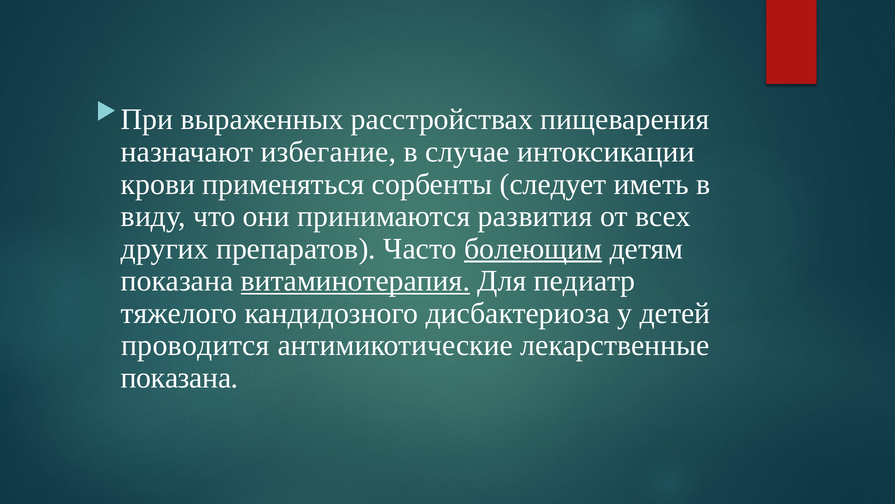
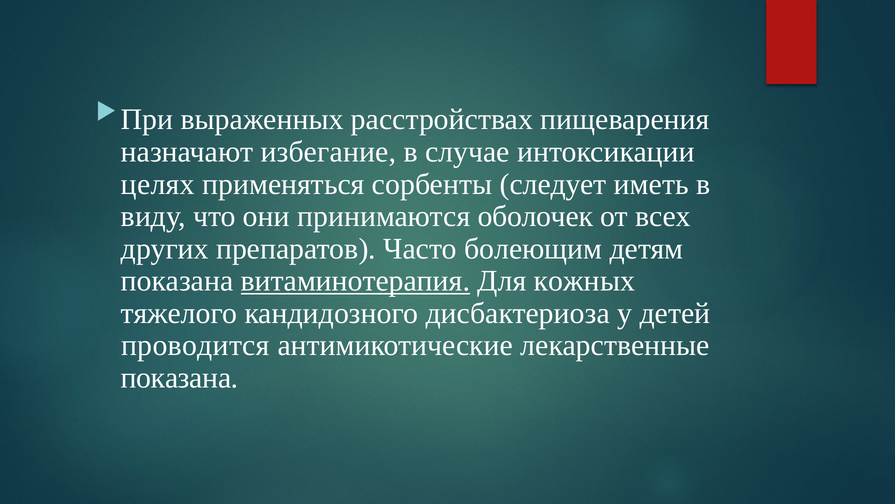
крови: крови -> целях (158, 184)
развития: развития -> оболочек (535, 216)
болеющим underline: present -> none (533, 248)
педиатр: педиатр -> кожных (584, 281)
